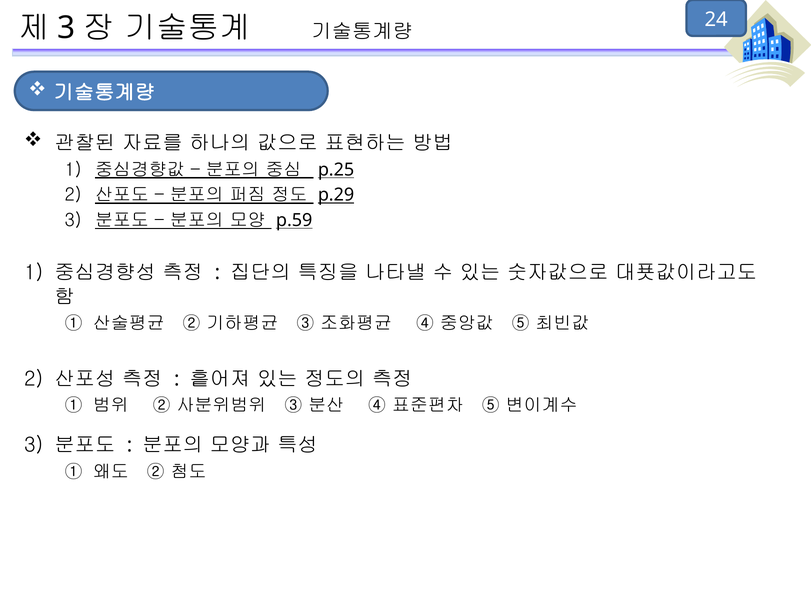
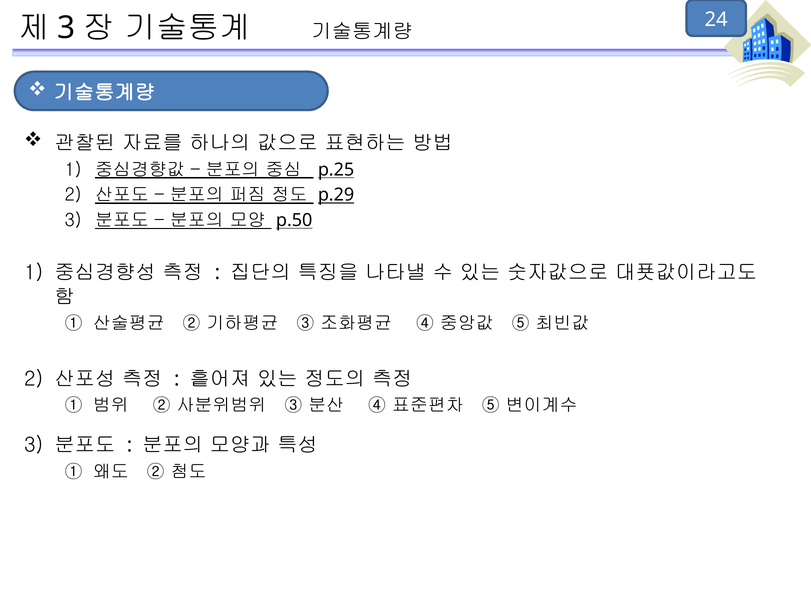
p.59: p.59 -> p.50 (294, 220)
